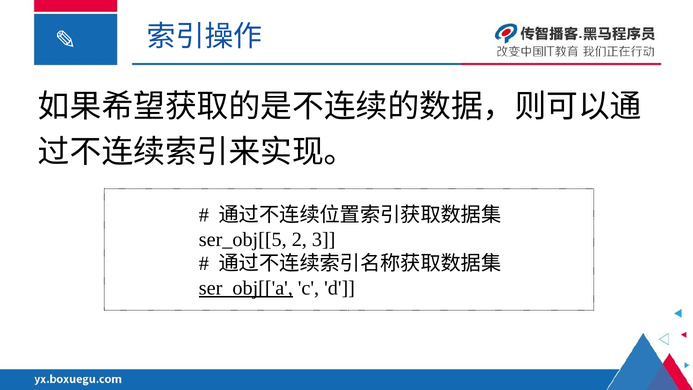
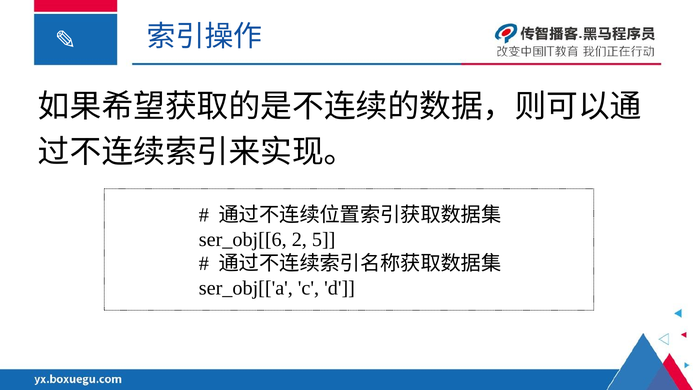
ser_obj[[5: ser_obj[[5 -> ser_obj[[6 (243, 239)
3: 3 -> 5 (324, 239)
ser_obj[['a underline: present -> none (246, 288)
